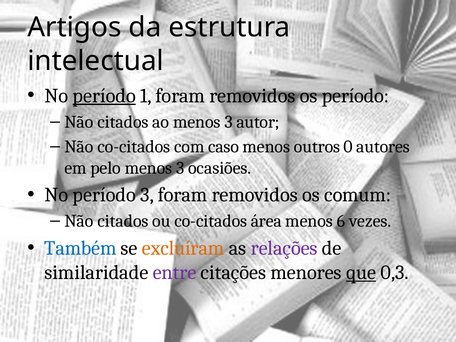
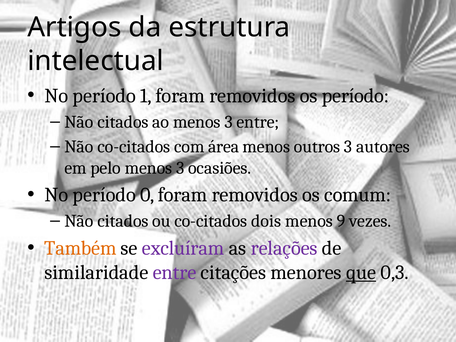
período underline: present -> none (104, 96)
3 autor: autor -> entre (258, 122)
caso: caso -> área (224, 147)
outros 0: 0 -> 3 (348, 147)
período 3: 3 -> 0 (147, 195)
área: área -> dois (266, 221)
6: 6 -> 9 (341, 221)
Também colour: blue -> orange (80, 248)
excluíram colour: orange -> purple (183, 248)
